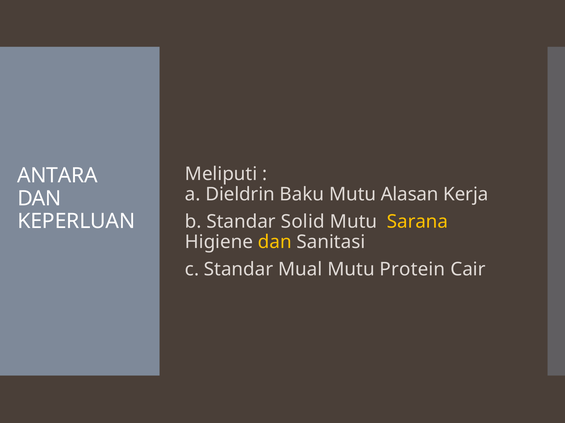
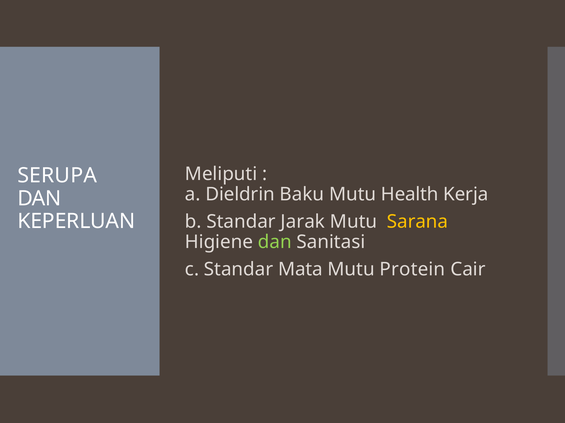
ANTARA: ANTARA -> SERUPA (57, 176)
Alasan: Alasan -> Health (410, 195)
Solid: Solid -> Jarak (303, 222)
dan colour: yellow -> light green (275, 242)
Mual: Mual -> Mata (300, 270)
